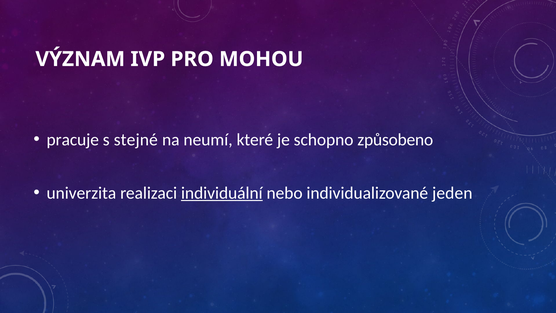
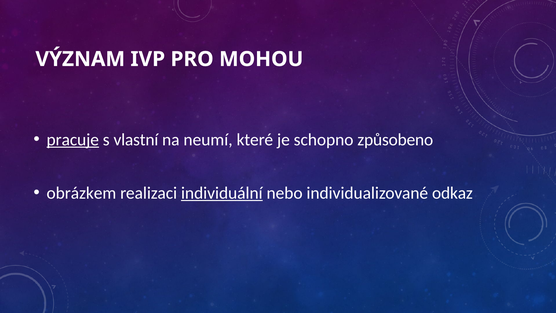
pracuje underline: none -> present (73, 140)
stejné: stejné -> vlastní (136, 140)
univerzita: univerzita -> obrázkem (81, 193)
jeden: jeden -> odkaz (452, 193)
